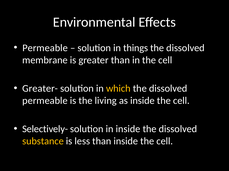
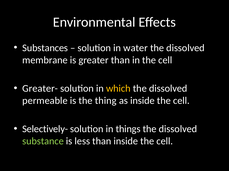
Permeable: Permeable -> Substances (45, 48)
things: things -> water (136, 48)
living: living -> thing (106, 101)
in inside: inside -> things (128, 129)
substance colour: yellow -> light green (43, 142)
